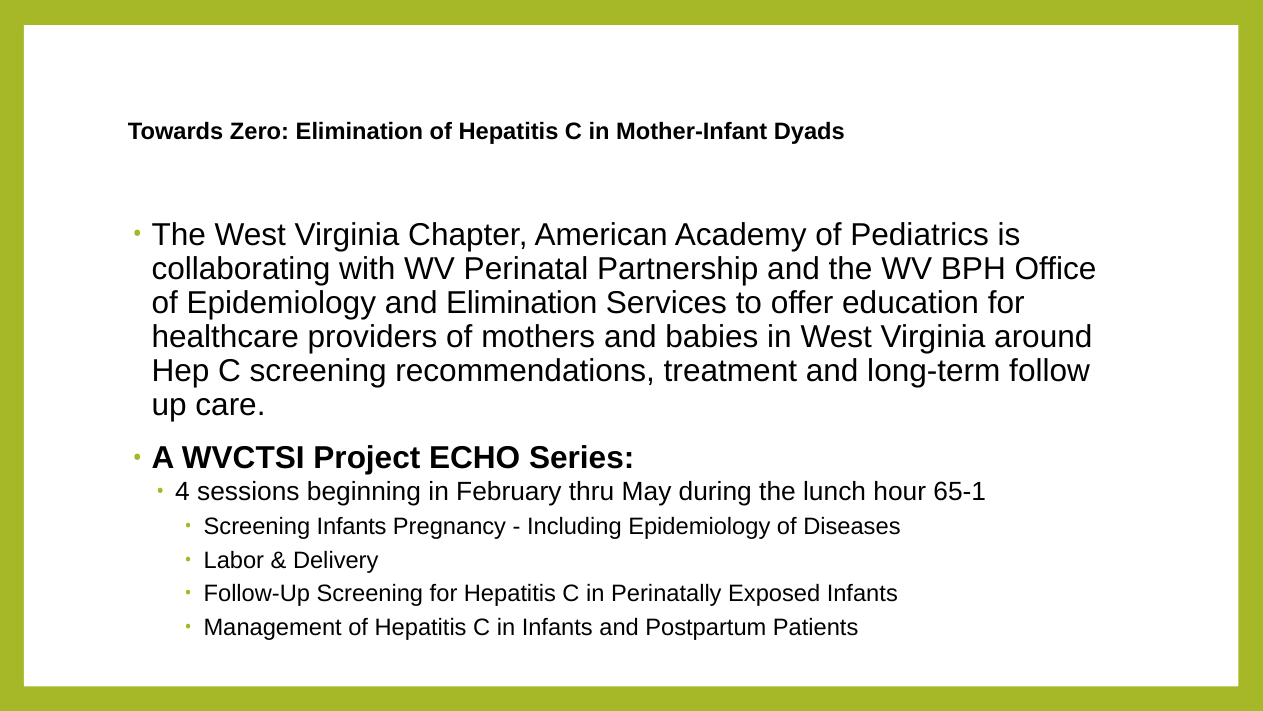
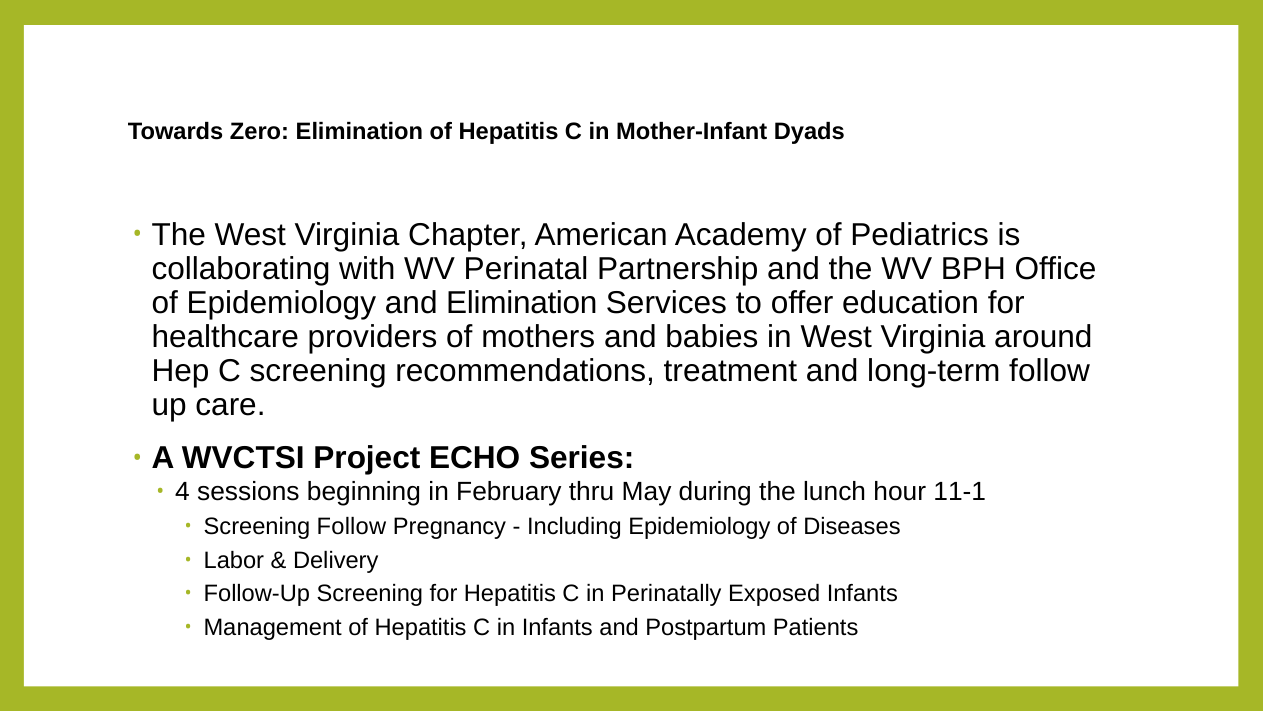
65-1: 65-1 -> 11-1 (960, 492)
Screening Infants: Infants -> Follow (351, 527)
